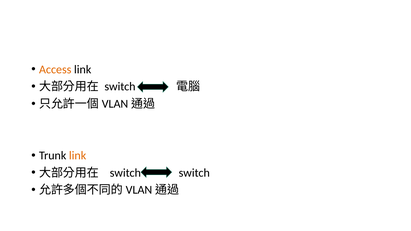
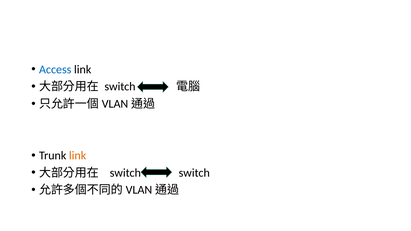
Access colour: orange -> blue (55, 69)
